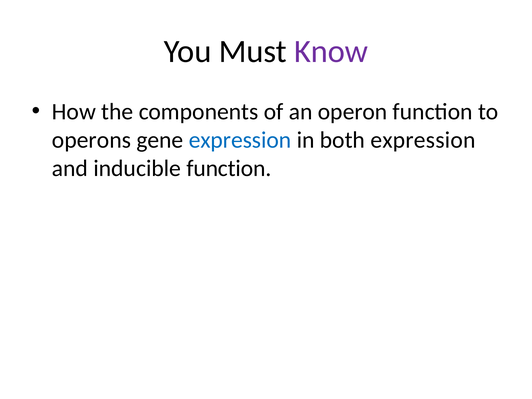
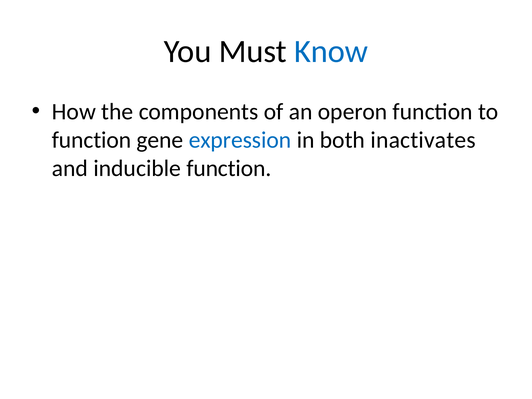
Know colour: purple -> blue (331, 51)
operons: operons -> function (92, 140)
both expression: expression -> inactivates (423, 140)
